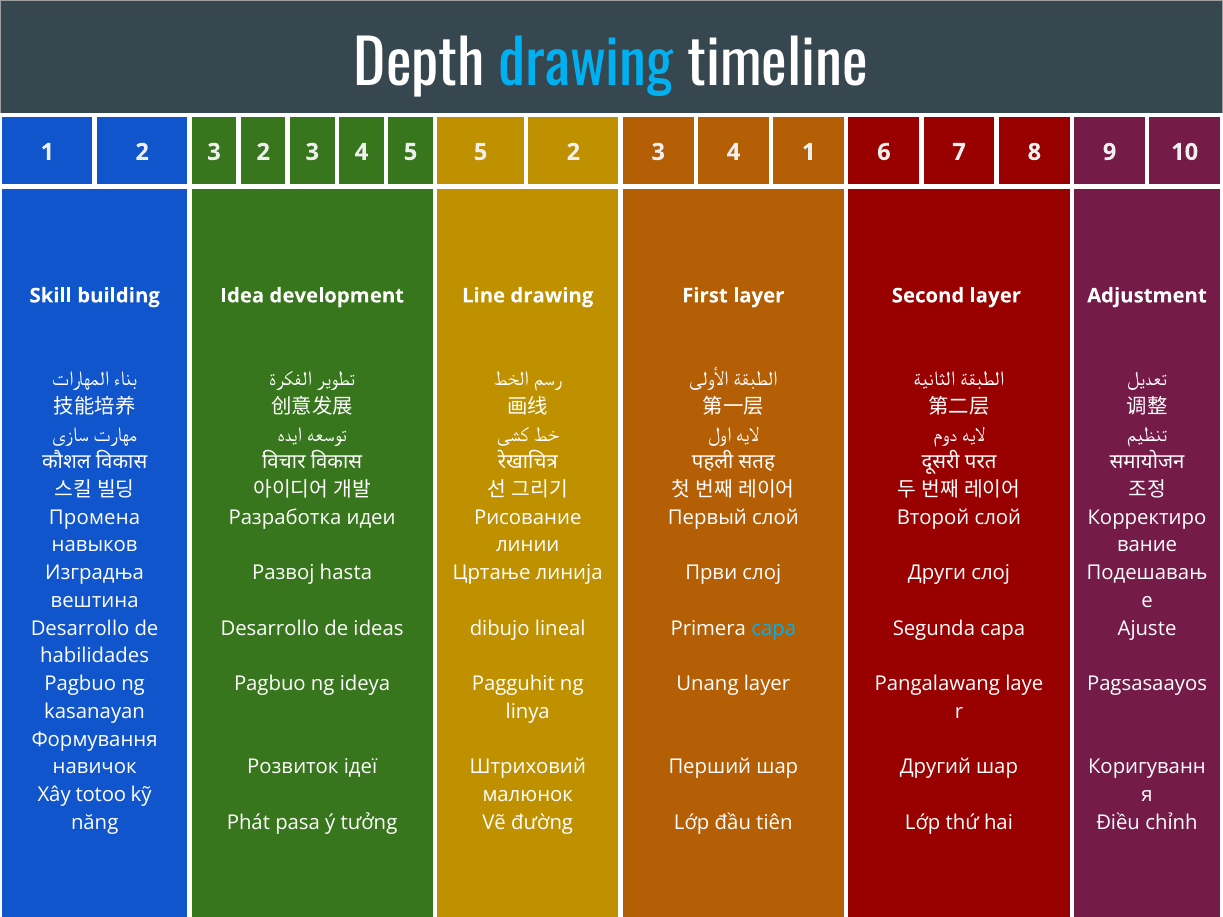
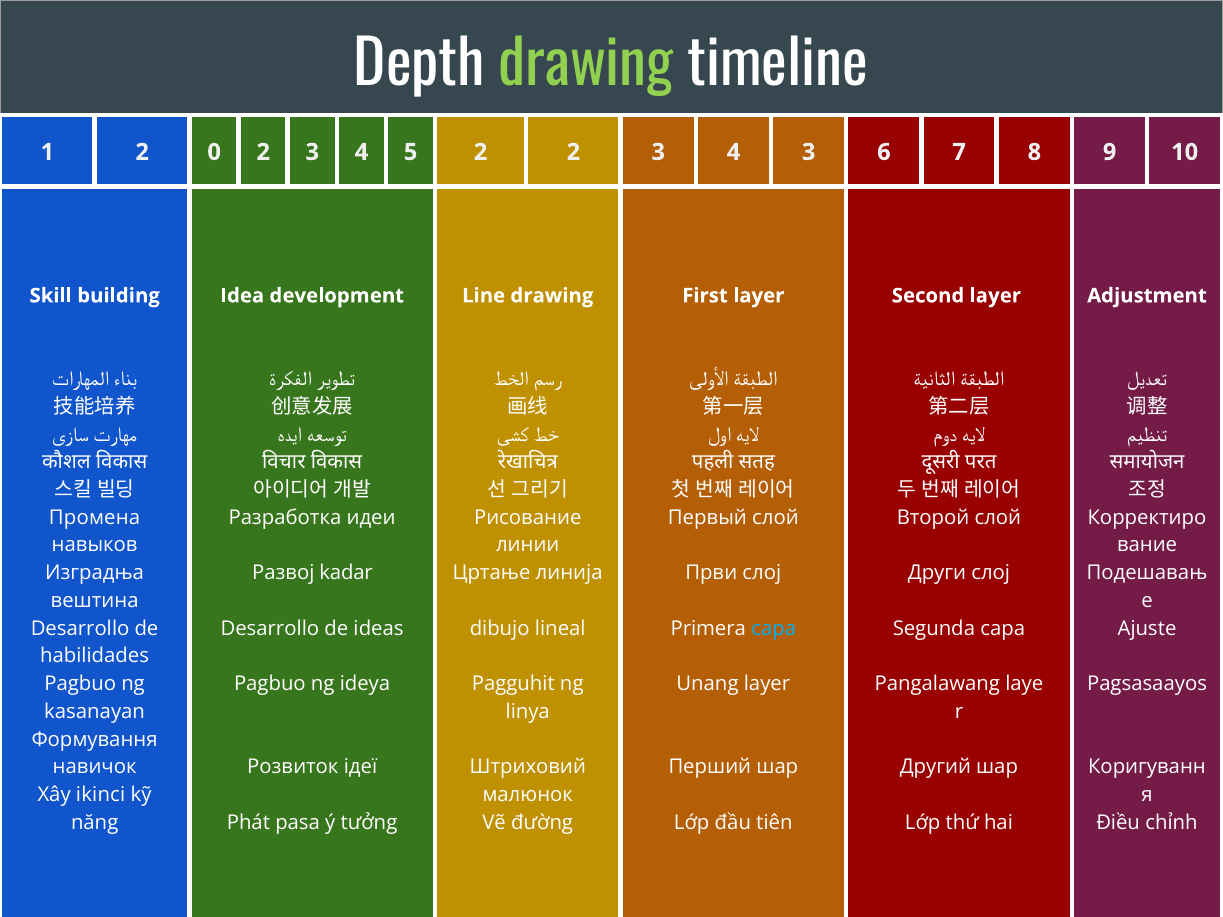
drawing colour: light blue -> light green (586, 65)
1 2 3: 3 -> 0 (214, 152)
5 5: 5 -> 2 (481, 152)
4 1: 1 -> 3 (809, 152)
hasta: hasta -> kadar (346, 573)
totoo: totoo -> ikinci (101, 795)
